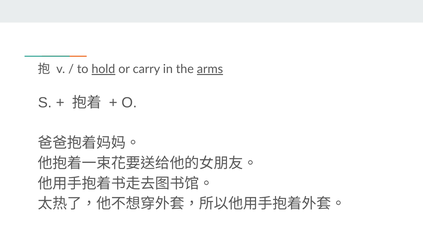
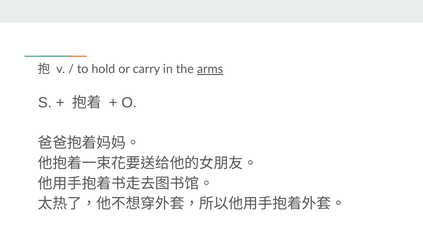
hold underline: present -> none (103, 69)
